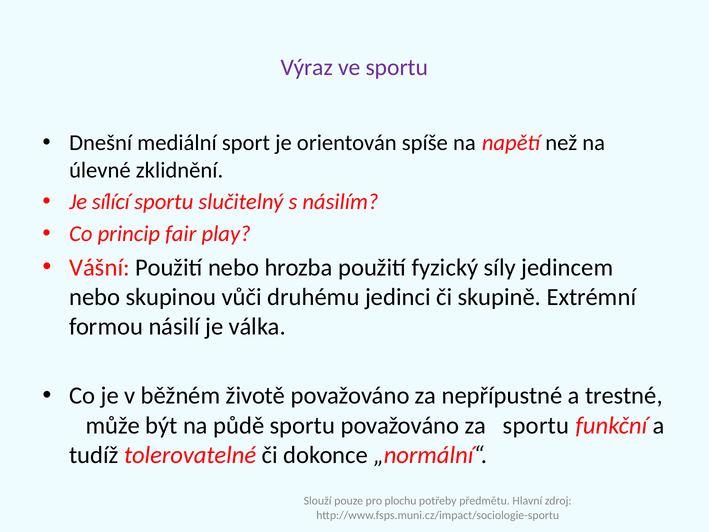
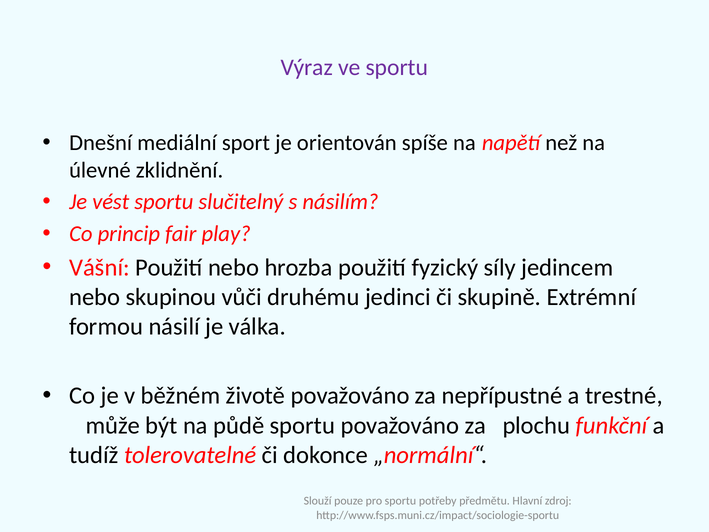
sílící: sílící -> vést (111, 202)
za sportu: sportu -> plochu (536, 425)
pro plochu: plochu -> sportu (400, 501)
